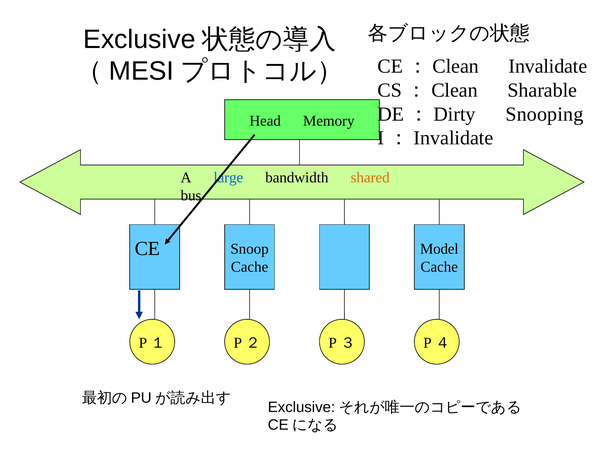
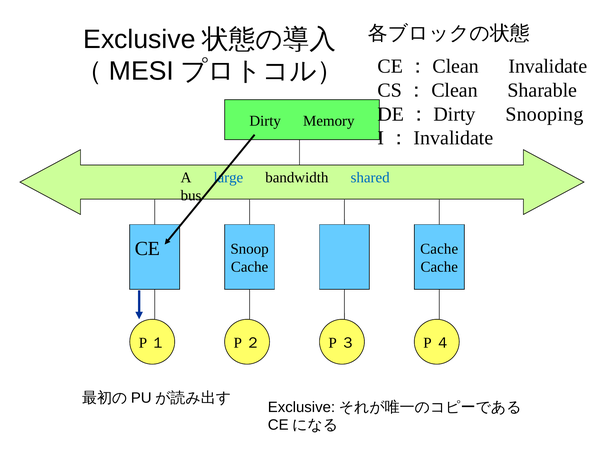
Head: Head -> Dirty (265, 121)
shared colour: orange -> blue (370, 178)
Model: Model -> Cache (439, 249)
